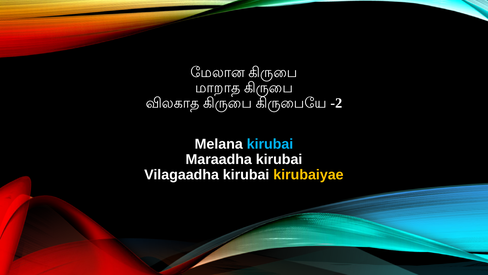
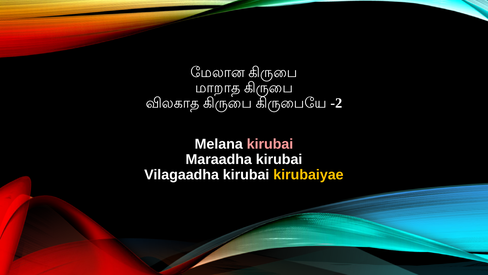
kirubai colour: light blue -> pink (270, 144)
